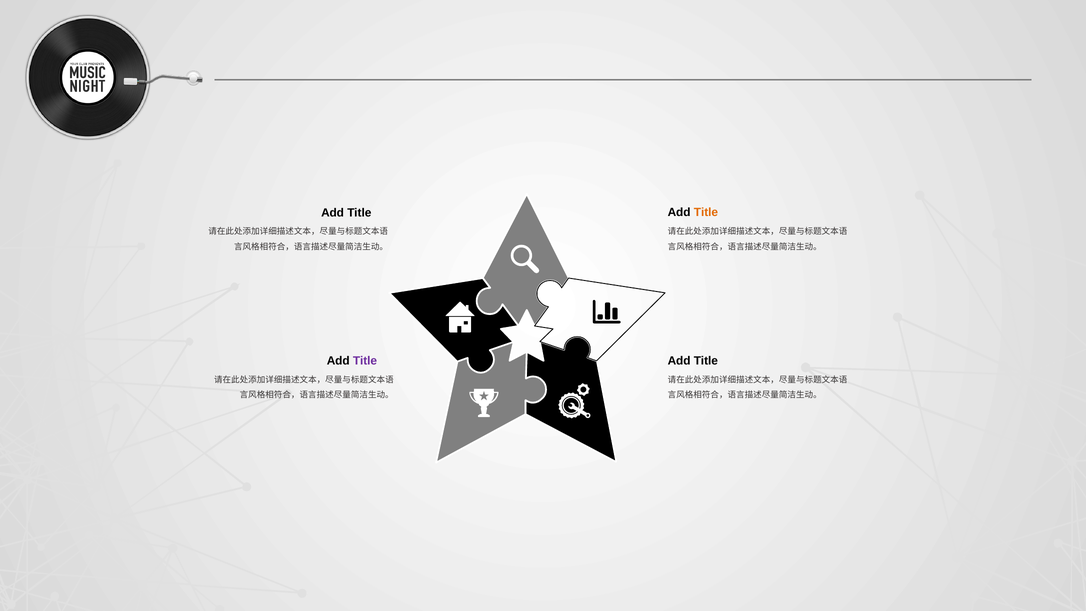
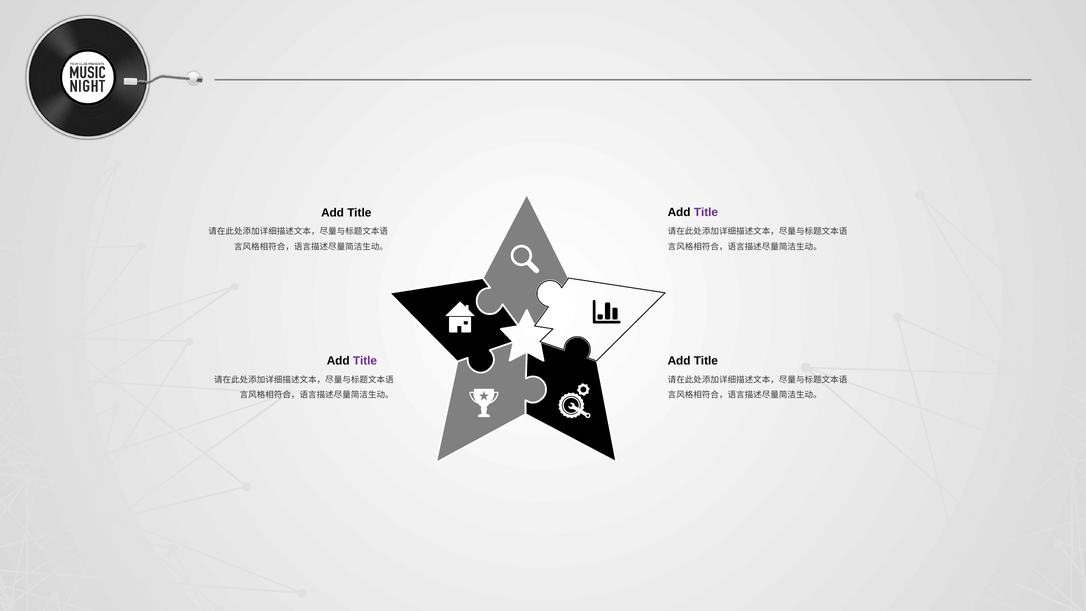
Title colour: orange -> purple (706, 213)
